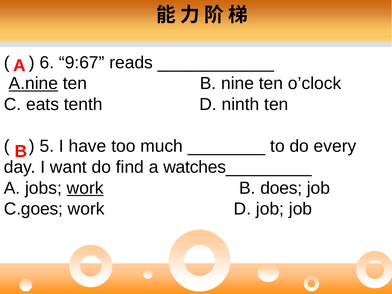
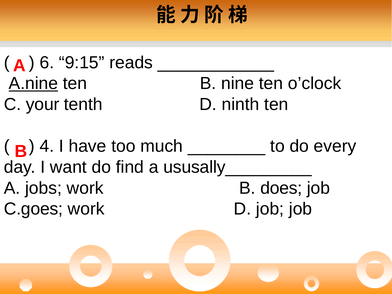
9:67: 9:67 -> 9:15 (82, 63)
eats: eats -> your (43, 104)
5: 5 -> 4 (47, 146)
watches_________: watches_________ -> ususally_________ (238, 167)
work underline: present -> none (85, 188)
